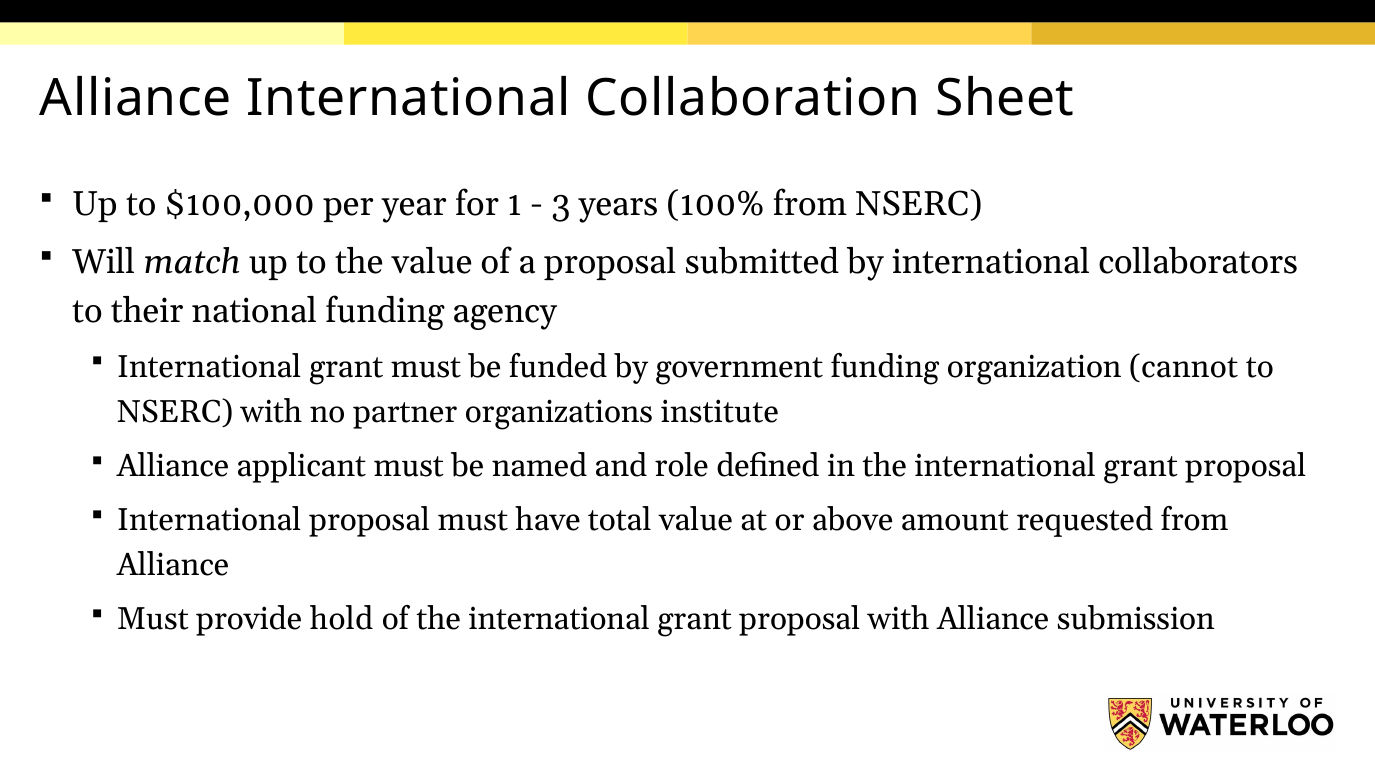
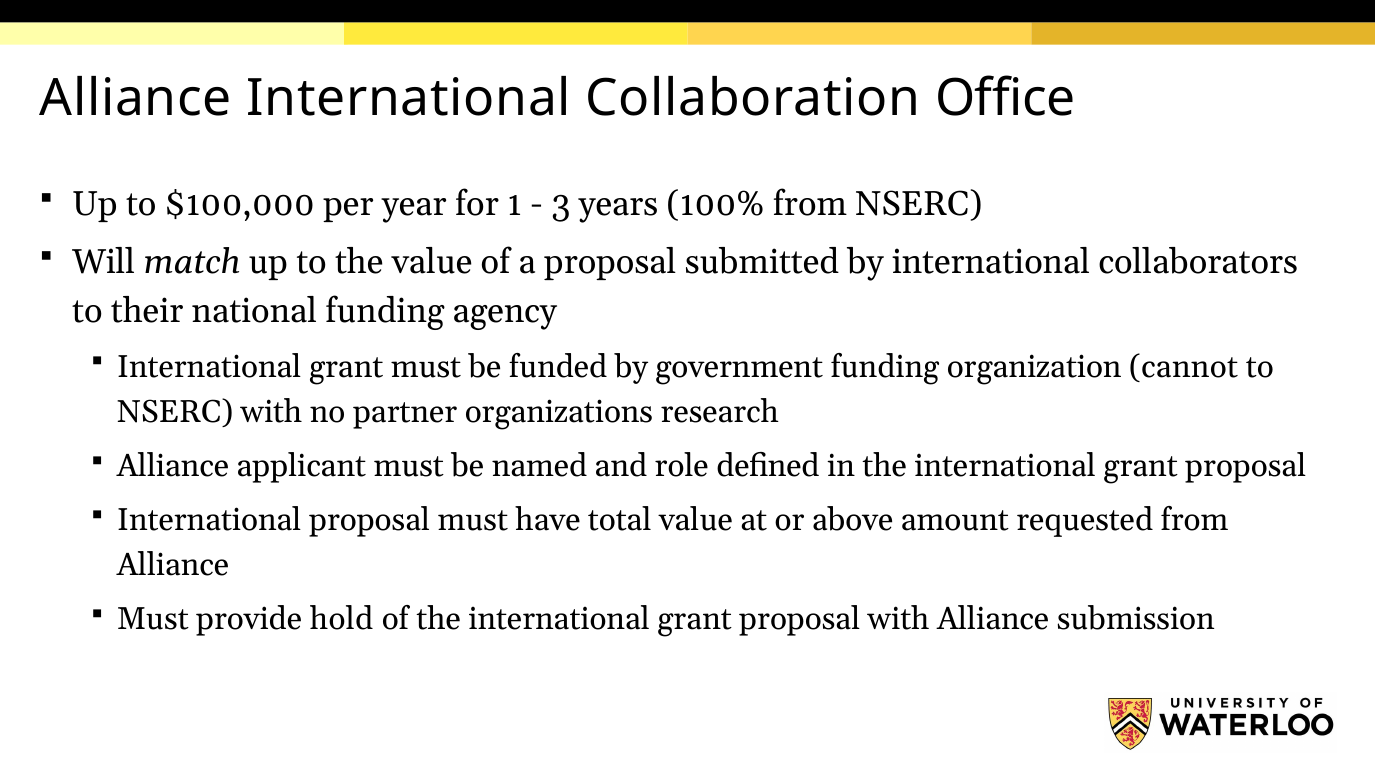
Sheet: Sheet -> Office (1005, 98)
institute: institute -> research (720, 412)
